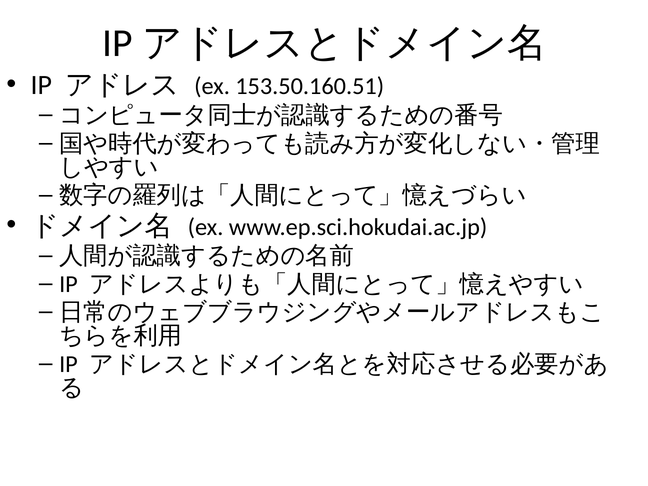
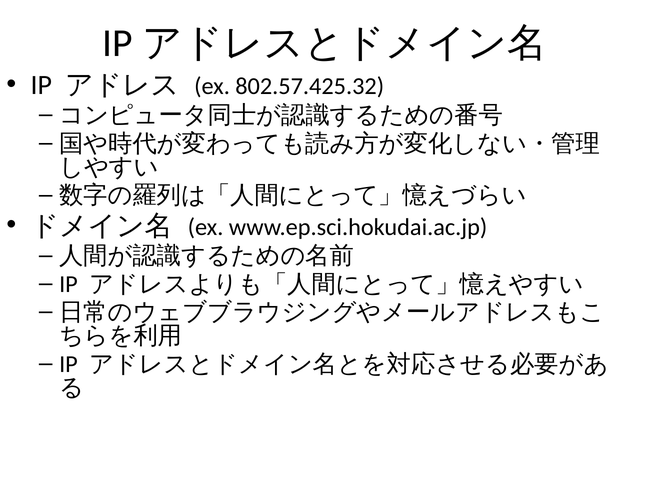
153.50.160.51: 153.50.160.51 -> 802.57.425.32 (310, 86)
